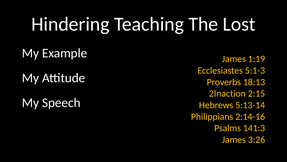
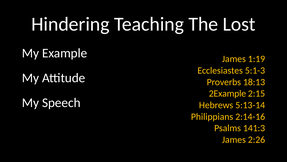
2Inaction: 2Inaction -> 2Example (227, 93)
3:26: 3:26 -> 2:26 (257, 139)
